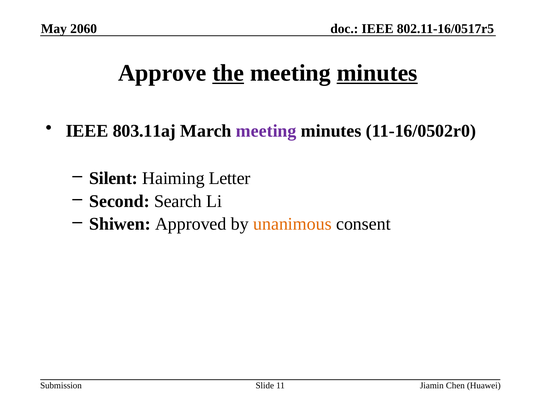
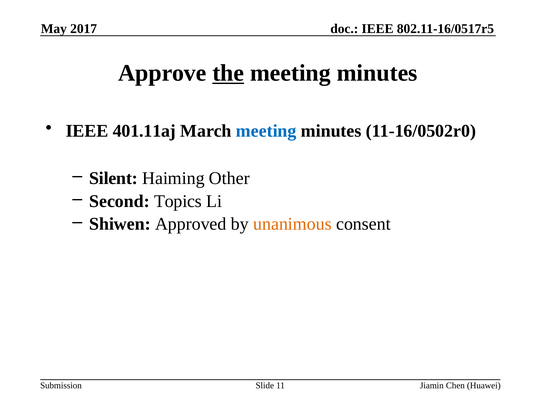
2060: 2060 -> 2017 (84, 29)
minutes underline: present -> none (377, 73)
803.11aj: 803.11aj -> 401.11aj (144, 131)
meeting colour: purple -> blue (266, 131)
Letter: Letter -> Other (229, 178)
Search: Search -> Topics (178, 201)
